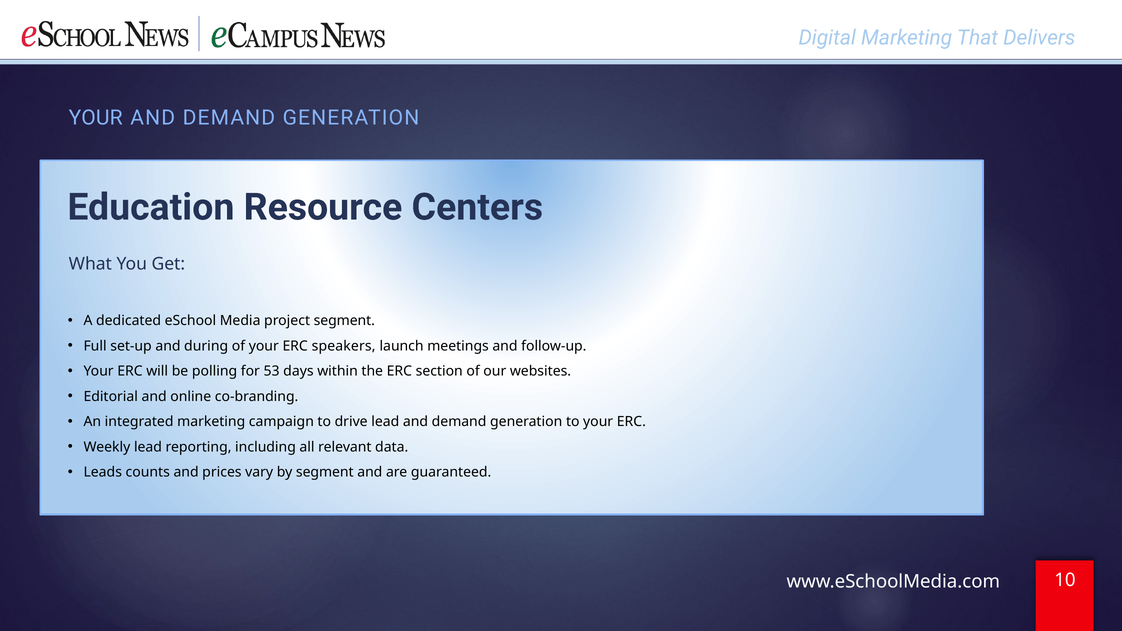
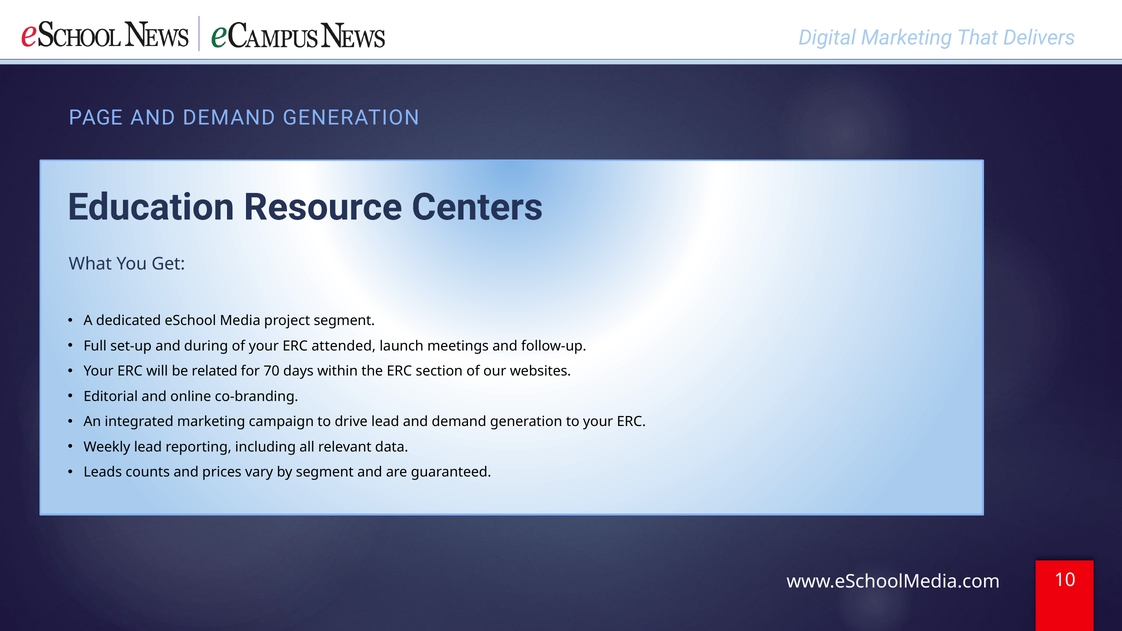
YOUR: YOUR -> PAGE (96, 118)
speakers: speakers -> attended (344, 346)
polling: polling -> related (215, 371)
53: 53 -> 70 (272, 371)
